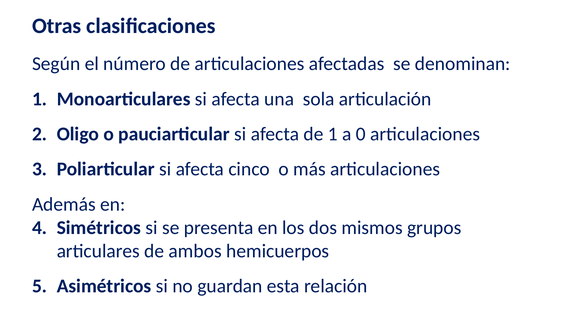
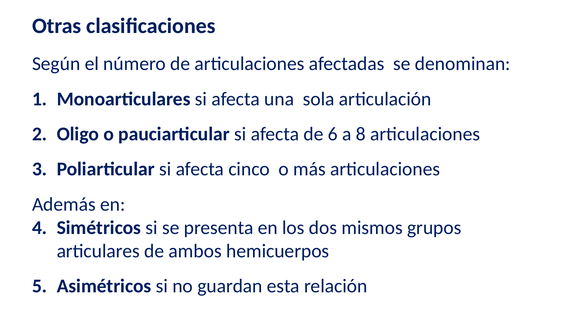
de 1: 1 -> 6 (333, 134)
0: 0 -> 8 (361, 134)
